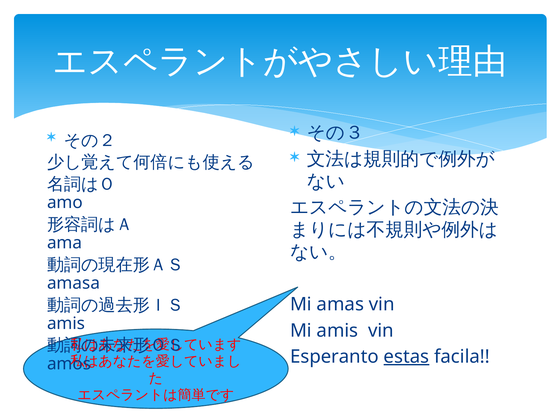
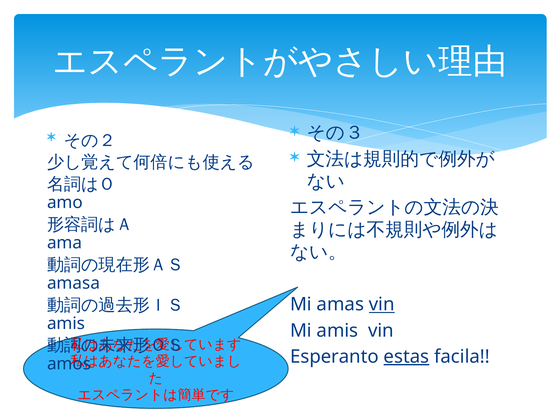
vin underline: none -> present (382, 304)
